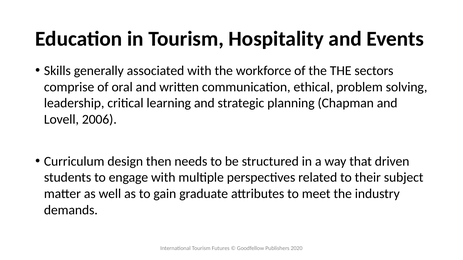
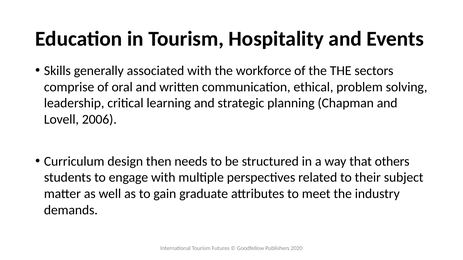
driven: driven -> others (392, 162)
